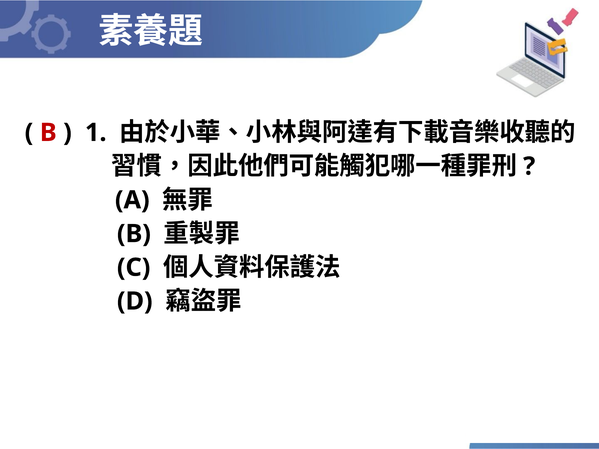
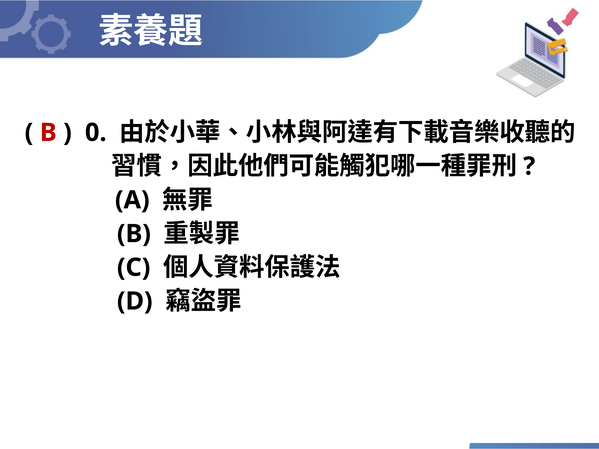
1: 1 -> 0 (96, 133)
